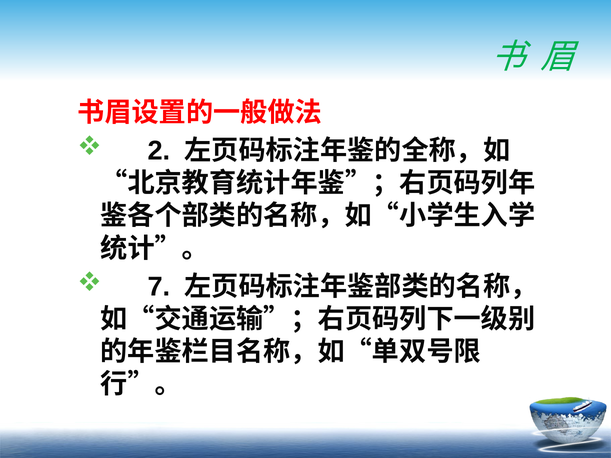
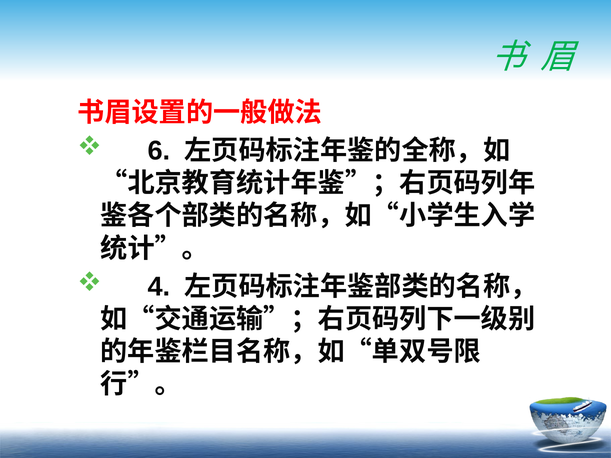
2: 2 -> 6 (159, 151)
7: 7 -> 4 (159, 287)
